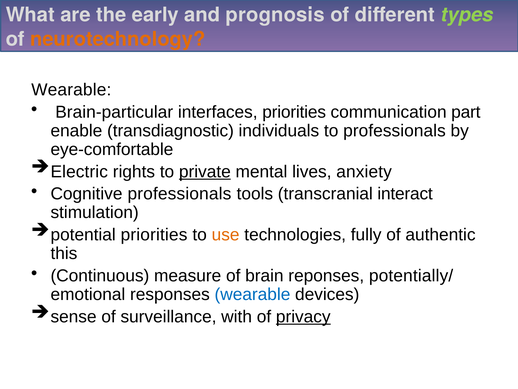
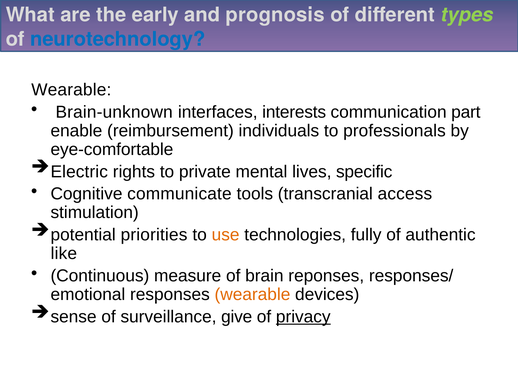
neurotechnology colour: orange -> blue (118, 39)
Brain-particular: Brain-particular -> Brain-unknown (114, 112)
interfaces priorities: priorities -> interests (294, 112)
transdiagnostic: transdiagnostic -> reimbursement (170, 131)
private underline: present -> none (205, 171)
anxiety: anxiety -> specific (364, 171)
Cognitive professionals: professionals -> communicate (179, 194)
interact: interact -> access (405, 194)
this: this -> like (64, 253)
potentially/: potentially/ -> responses/ (411, 276)
wearable colour: blue -> orange (252, 294)
with: with -> give (237, 316)
